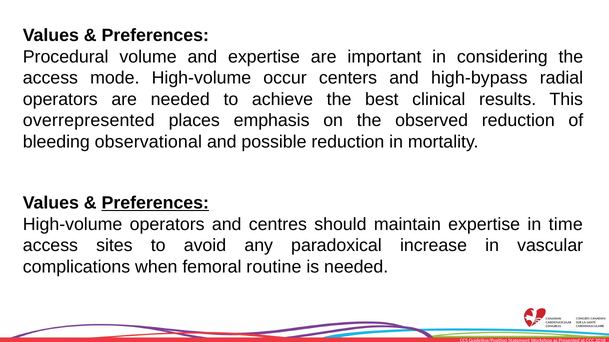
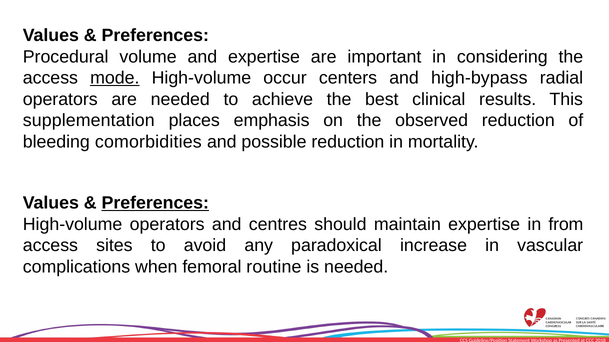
mode underline: none -> present (115, 78)
overrepresented: overrepresented -> supplementation (89, 121)
observational: observational -> comorbidities (148, 142)
time: time -> from (566, 225)
